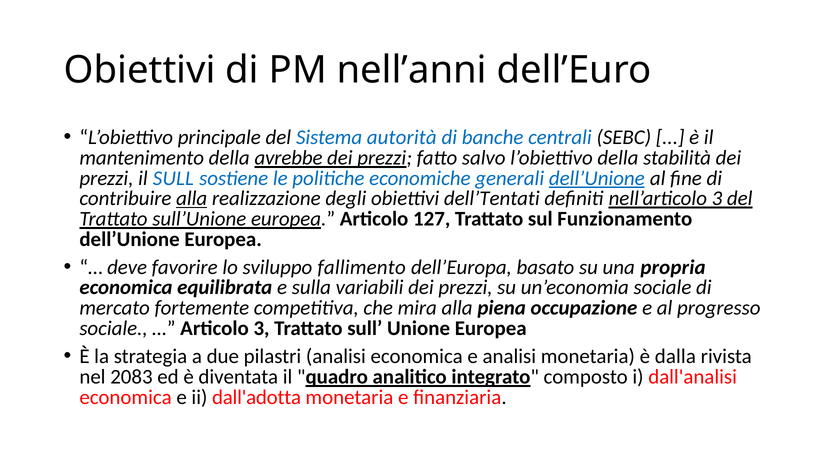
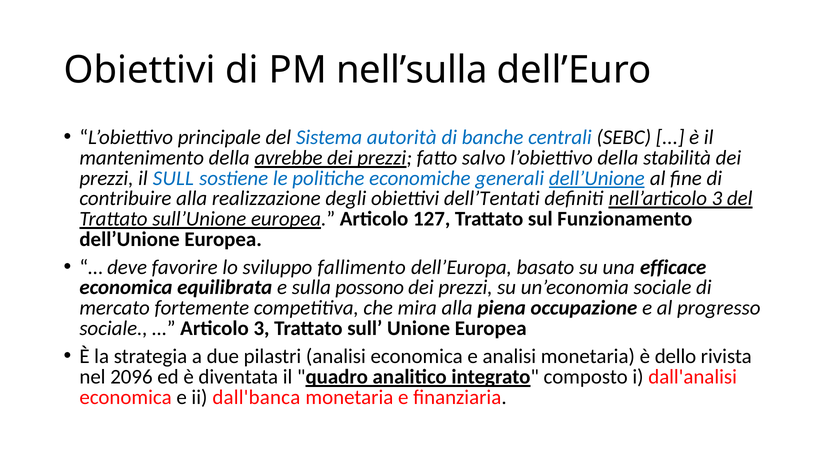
nell’anni: nell’anni -> nell’sulla (412, 70)
alla underline: present -> none (192, 199)
propria: propria -> efficace (673, 267)
variabili: variabili -> possono (370, 288)
dalla: dalla -> dello (675, 356)
2083: 2083 -> 2096 (131, 377)
dall'adotta: dall'adotta -> dall'banca (256, 397)
